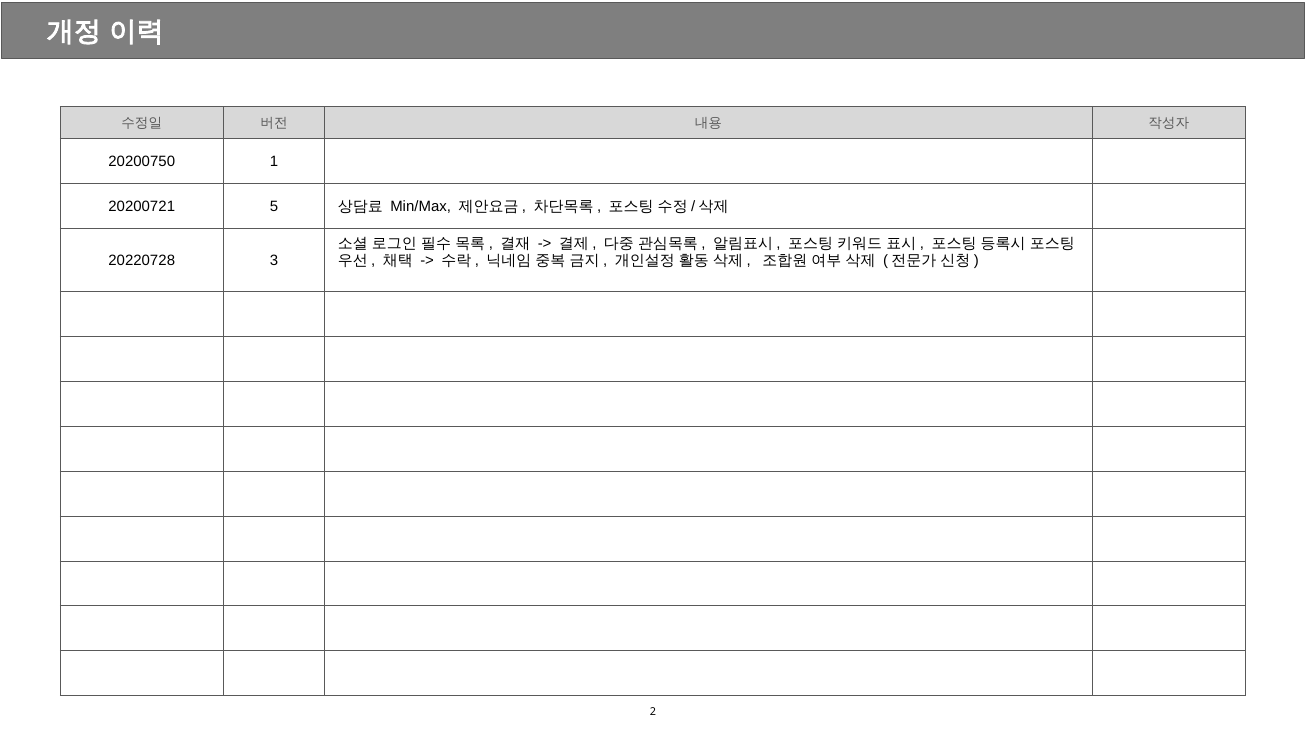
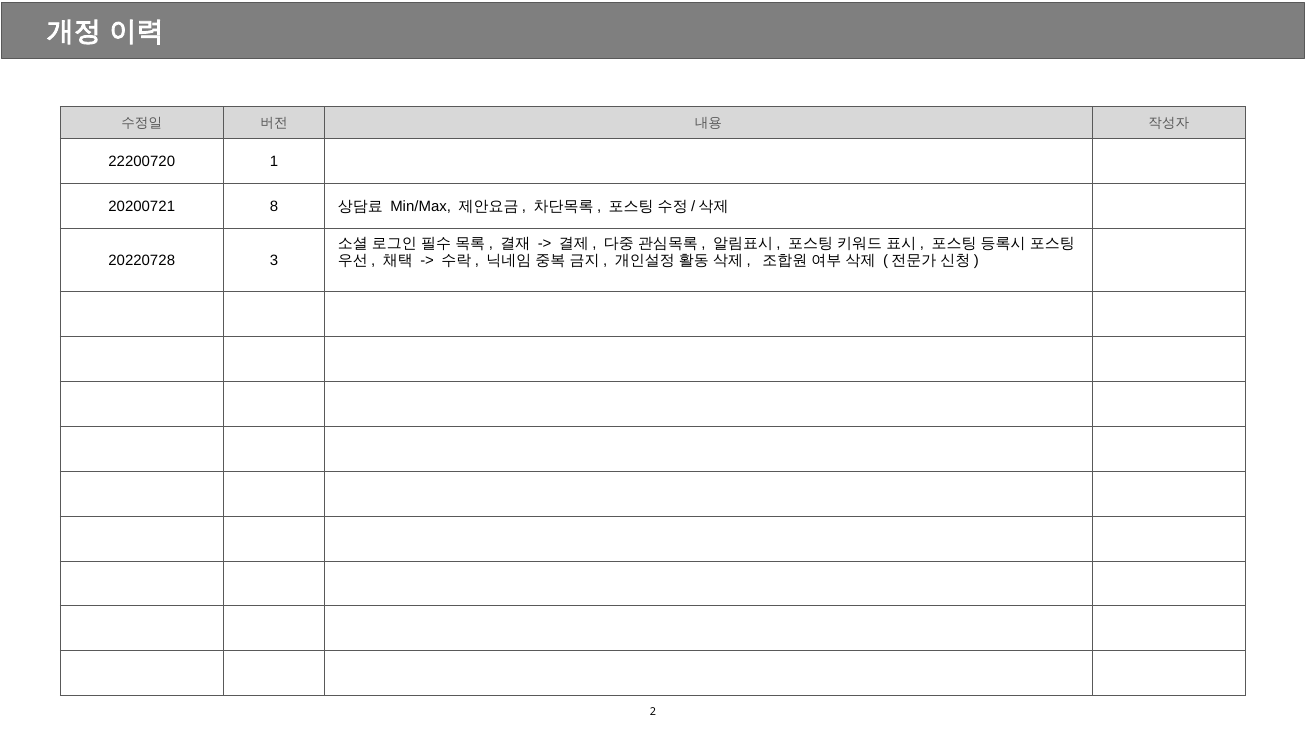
20200750: 20200750 -> 22200720 (142, 161)
5: 5 -> 8 (274, 206)
